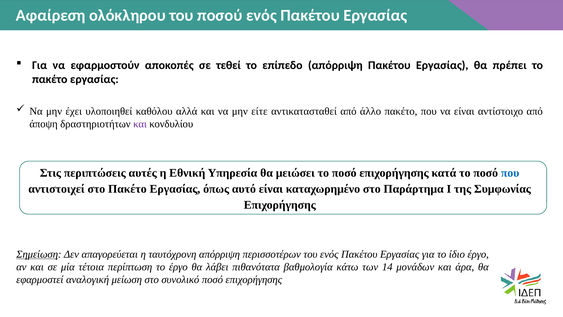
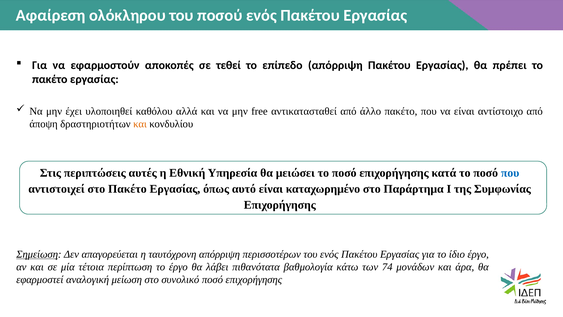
είτε: είτε -> free (259, 111)
και colour: purple -> orange (140, 124)
14: 14 -> 74 (387, 267)
